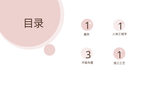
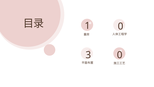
1 1: 1 -> 0 (121, 26)
3 1: 1 -> 0 (120, 55)
